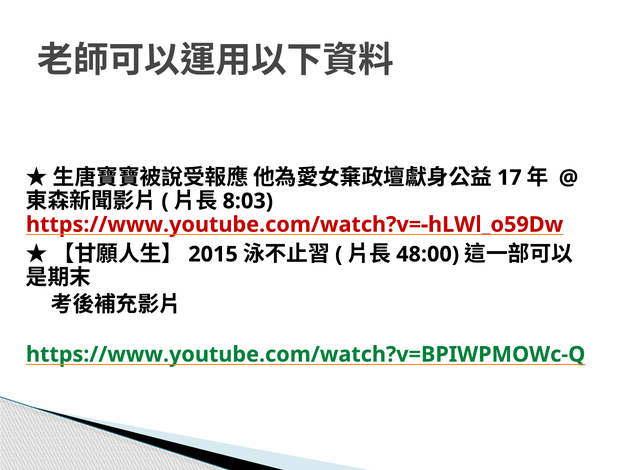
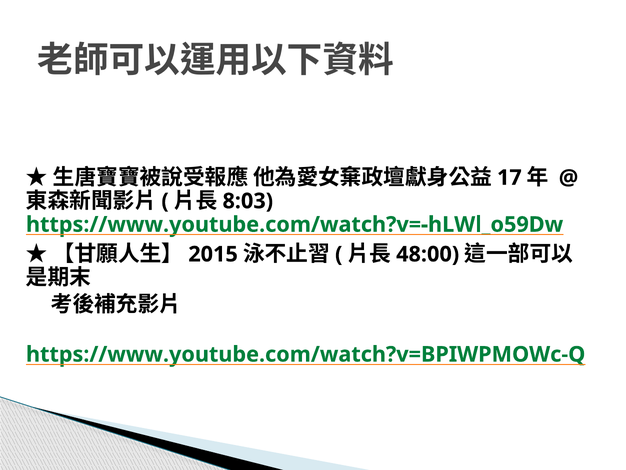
https://www.youtube.com/watch?v=-hLWl_o59Dw colour: red -> green (295, 224)
